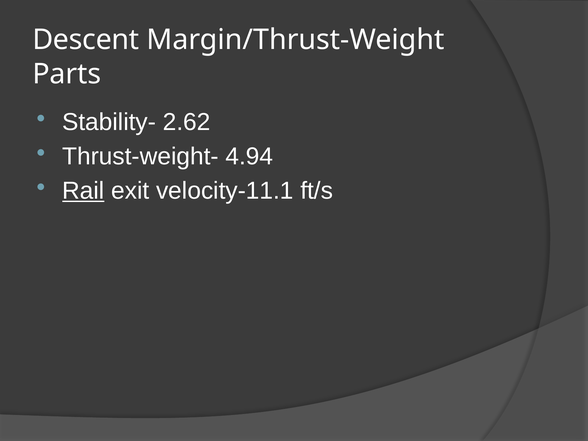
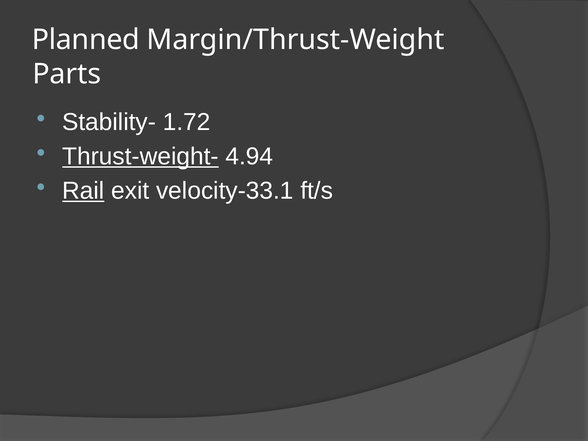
Descent: Descent -> Planned (86, 40)
2.62: 2.62 -> 1.72 (187, 122)
Thrust-weight- underline: none -> present (140, 157)
velocity-11.1: velocity-11.1 -> velocity-33.1 (225, 191)
